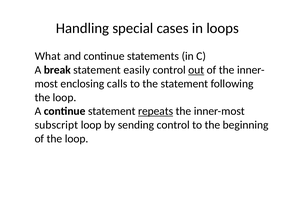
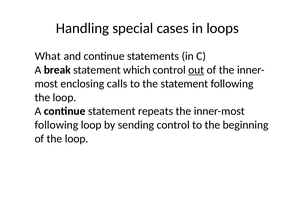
easily: easily -> which (137, 70)
repeats underline: present -> none (156, 111)
subscript: subscript -> following (56, 125)
